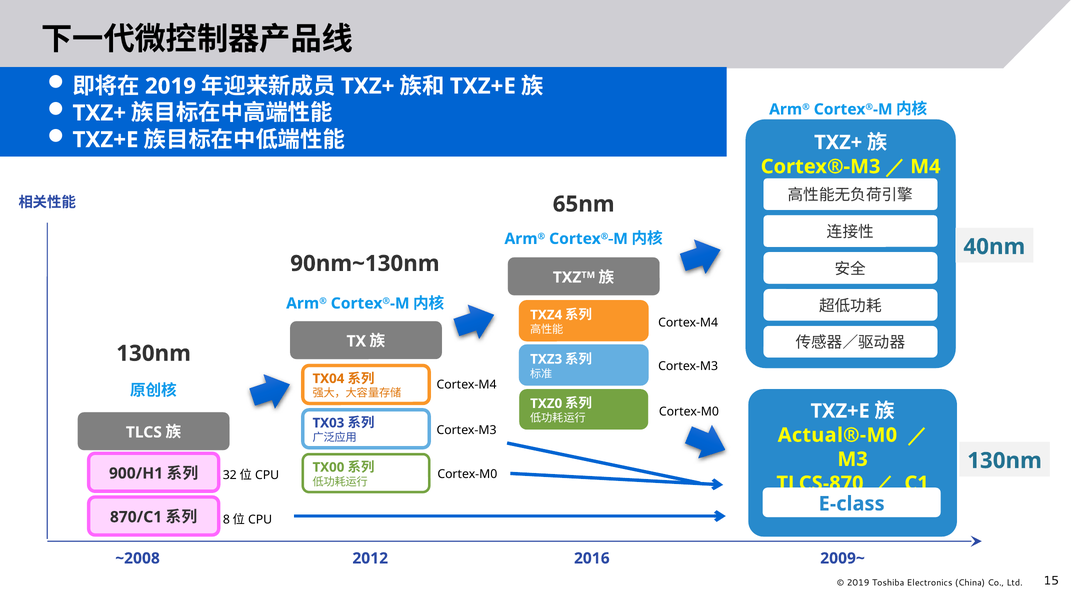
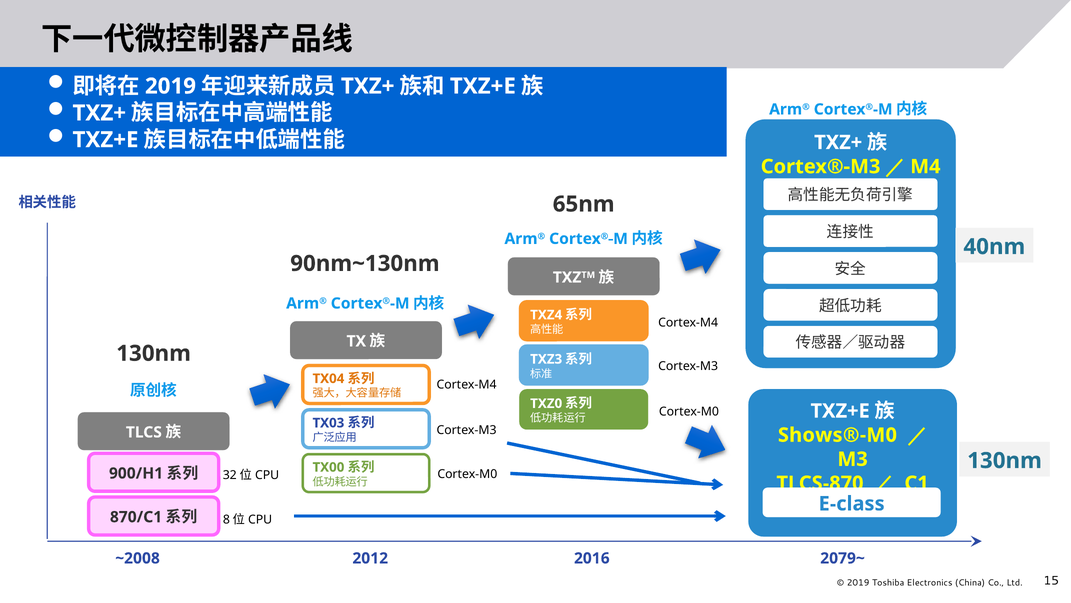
Actual®-M0: Actual®-M0 -> Shows®-M0 (837, 435)
2009~: 2009~ -> 2079~ (843, 558)
